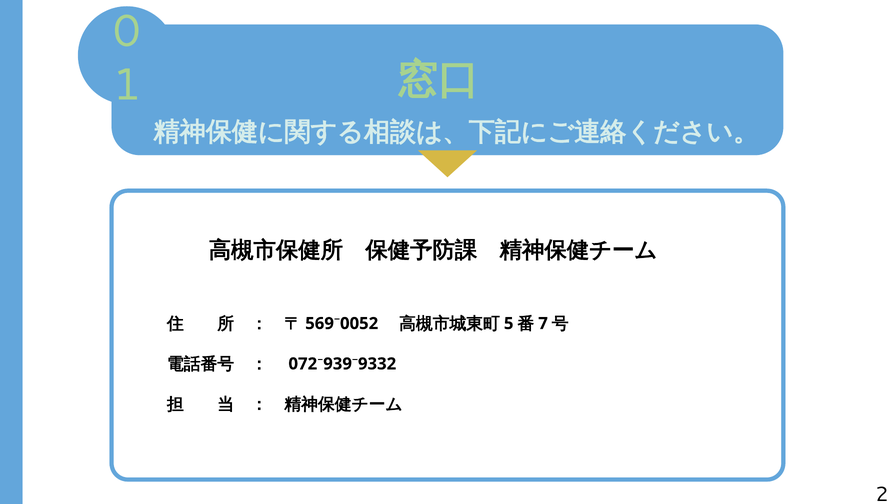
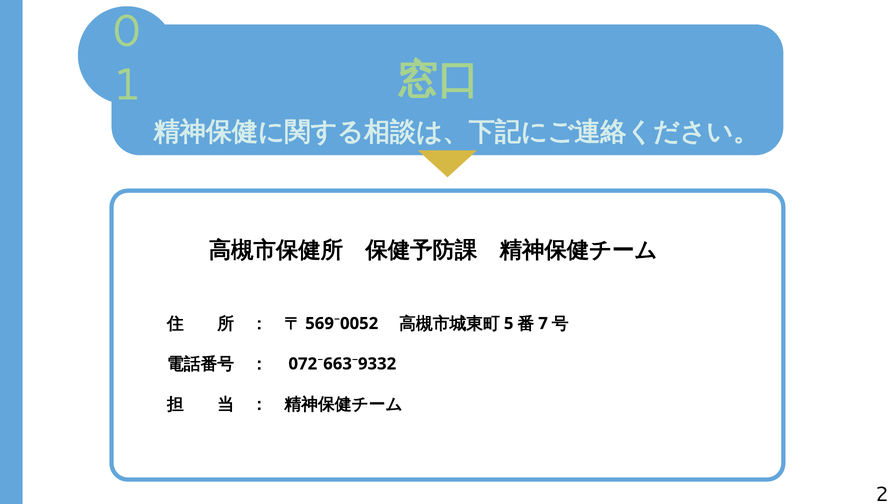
072⁻939⁻9332: 072⁻939⁻9332 -> 072⁻663⁻9332 (342, 363)
